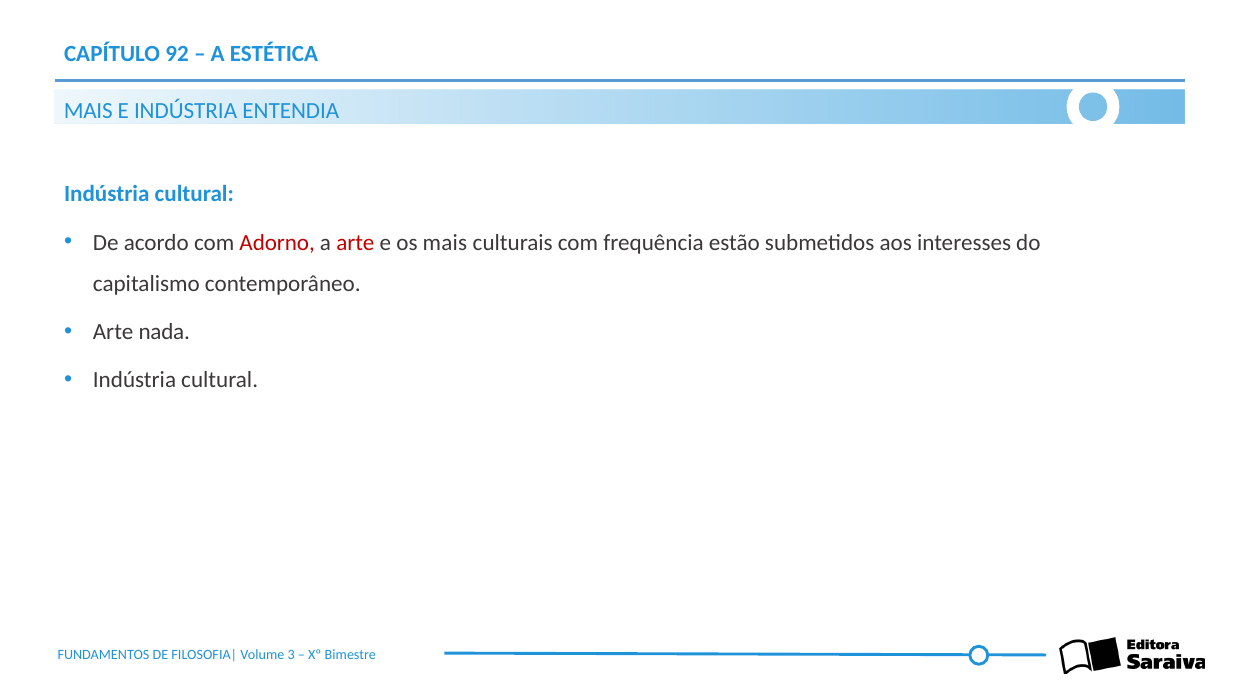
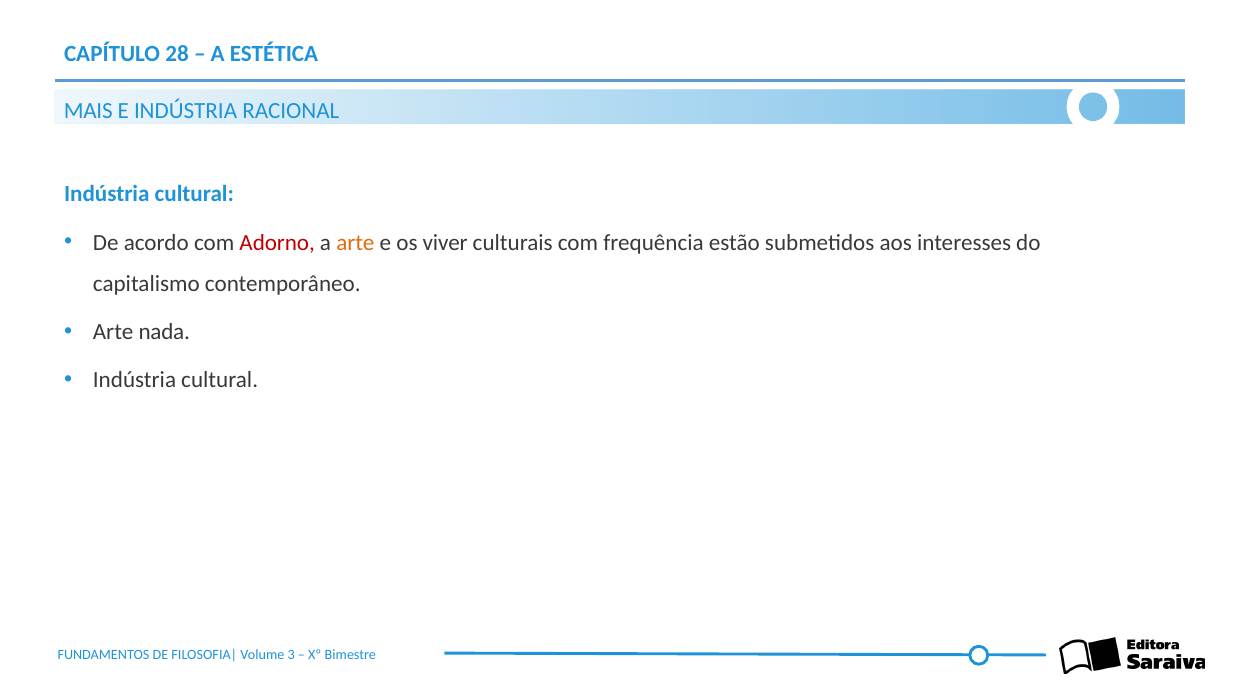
92: 92 -> 28 (177, 54)
ENTENDIA: ENTENDIA -> RACIONAL (291, 111)
arte colour: red -> orange (355, 242)
os mais: mais -> viver (445, 242)
